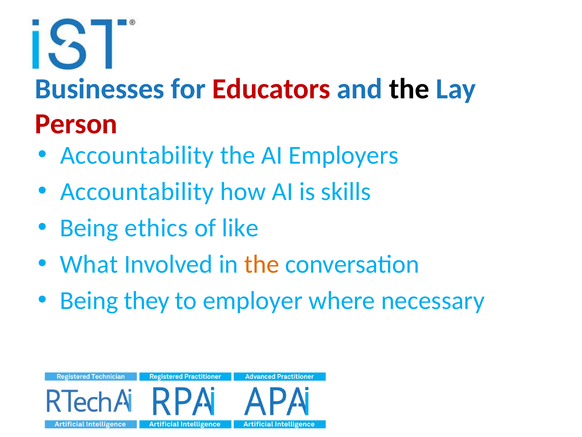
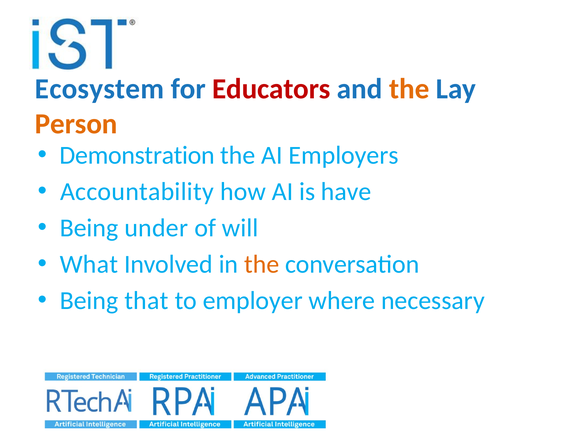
Businesses: Businesses -> Ecosystem (100, 89)
the colour: black -> orange (409, 89)
Person colour: red -> orange (76, 124)
Accountability: Accountability -> Demonstration (137, 155)
skills: skills -> have (346, 191)
ethics: ethics -> under (156, 228)
like: like -> will (240, 228)
they: they -> that (146, 300)
